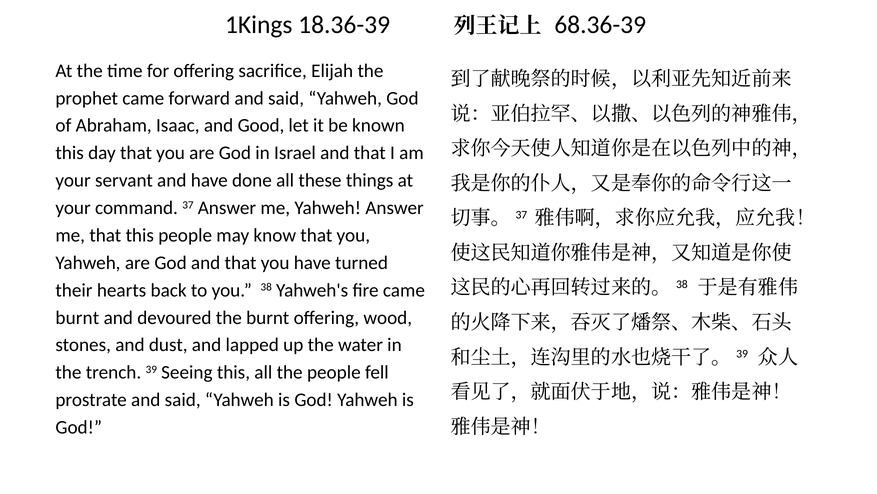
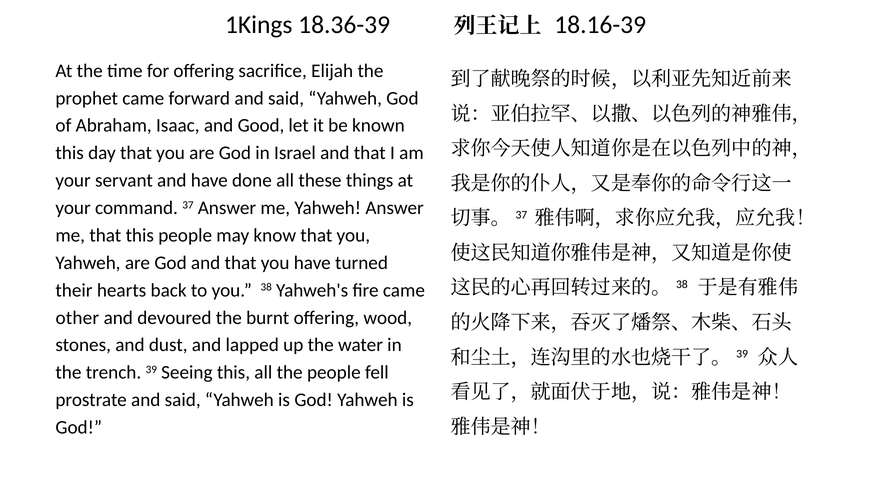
68.36-39: 68.36-39 -> 18.16-39 (600, 25)
burnt: burnt -> other (77, 317)
